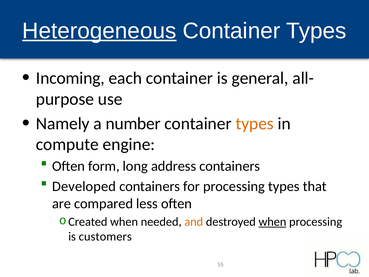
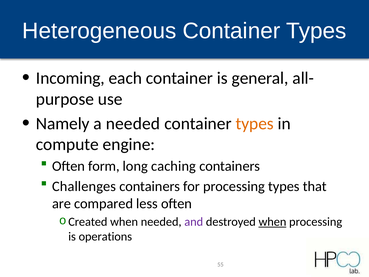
Heterogeneous underline: present -> none (99, 31)
a number: number -> needed (133, 123)
address: address -> caching (174, 166)
Developed: Developed -> Challenges (84, 186)
and colour: orange -> purple (194, 222)
customers: customers -> operations (105, 236)
